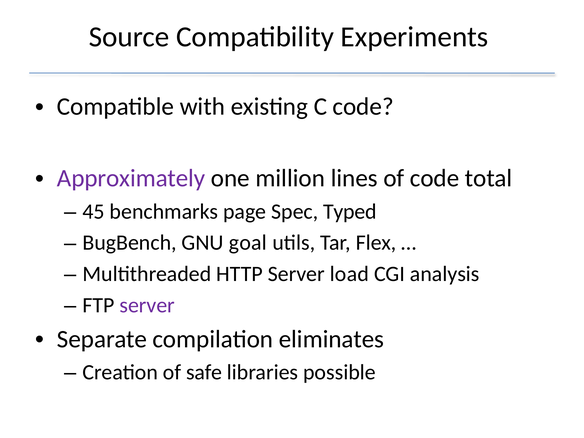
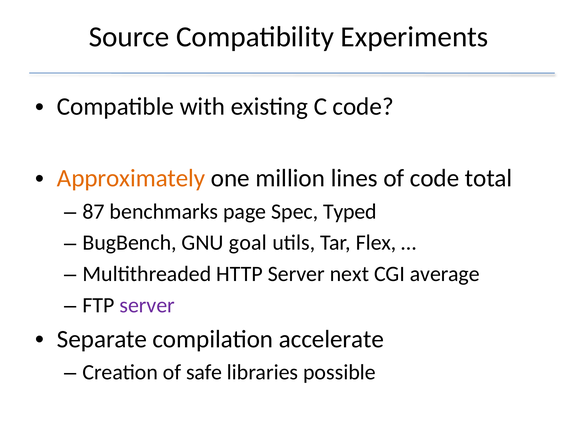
Approximately colour: purple -> orange (131, 178)
45: 45 -> 87 (94, 212)
load: load -> next (349, 274)
analysis: analysis -> average (445, 274)
eliminates: eliminates -> accelerate (331, 339)
